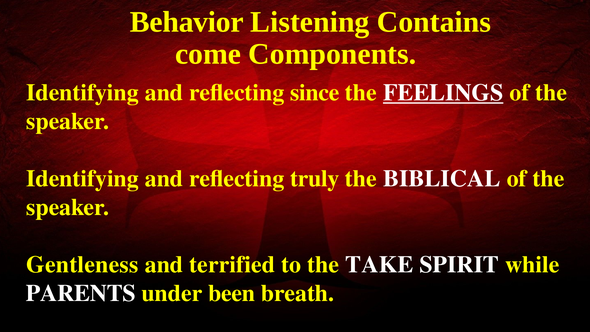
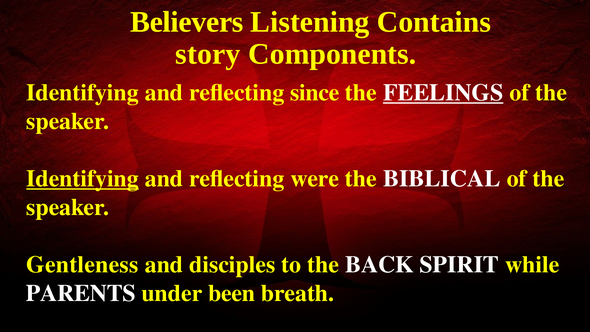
Behavior: Behavior -> Believers (187, 22)
come: come -> story (208, 54)
Identifying underline: none -> present (83, 179)
truly: truly -> were (315, 179)
terrified: terrified -> disciples (232, 264)
TAKE: TAKE -> BACK (379, 264)
